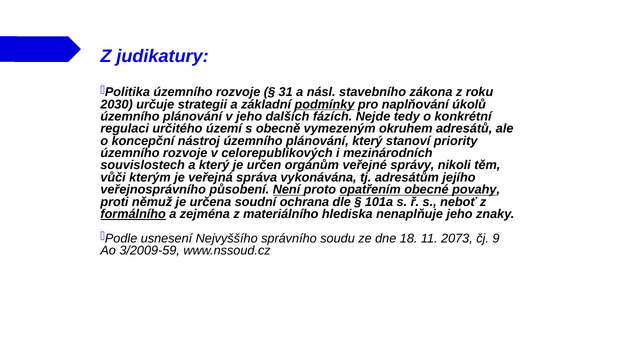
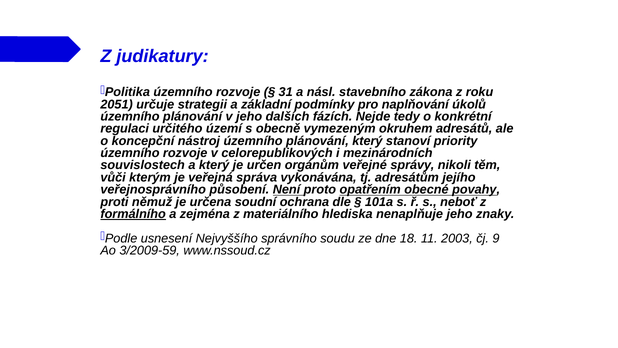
2030: 2030 -> 2051 (117, 104)
podmínky underline: present -> none (325, 104)
2073: 2073 -> 2003 (457, 238)
